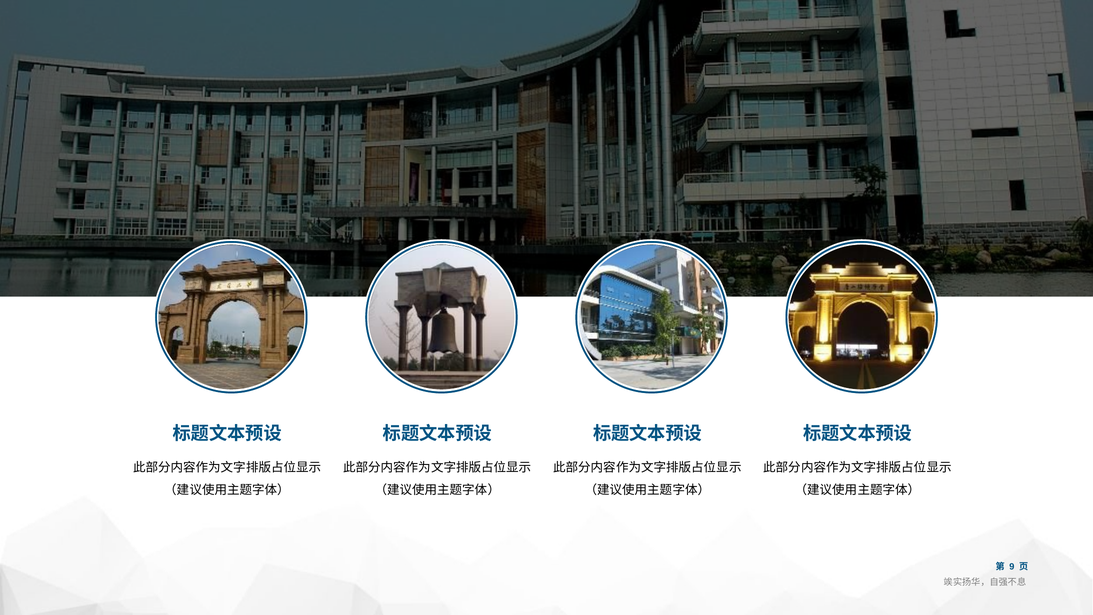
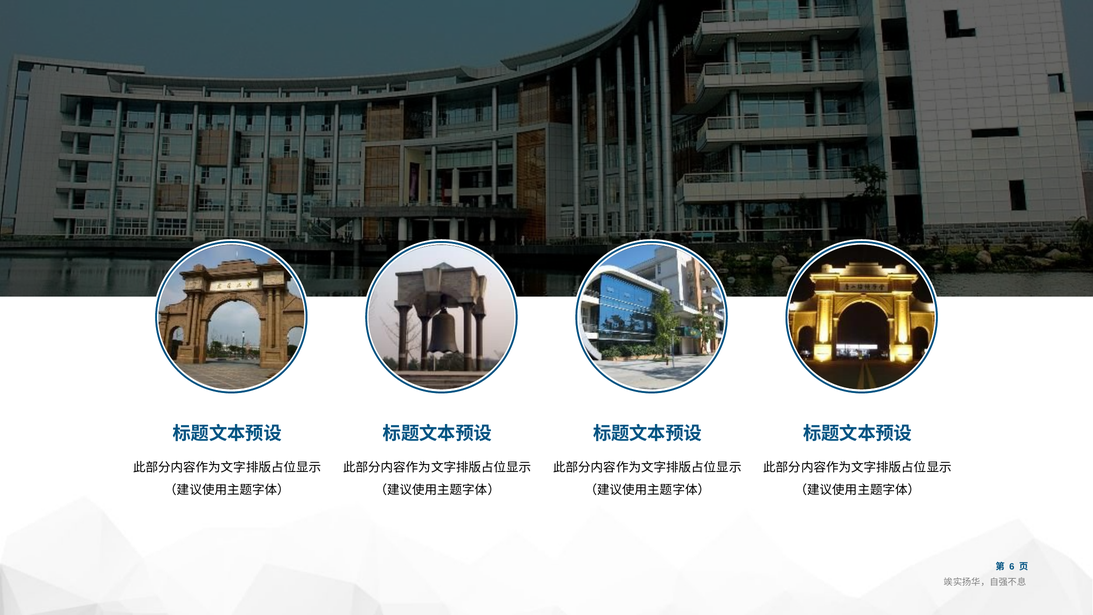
9: 9 -> 6 (1012, 567)
